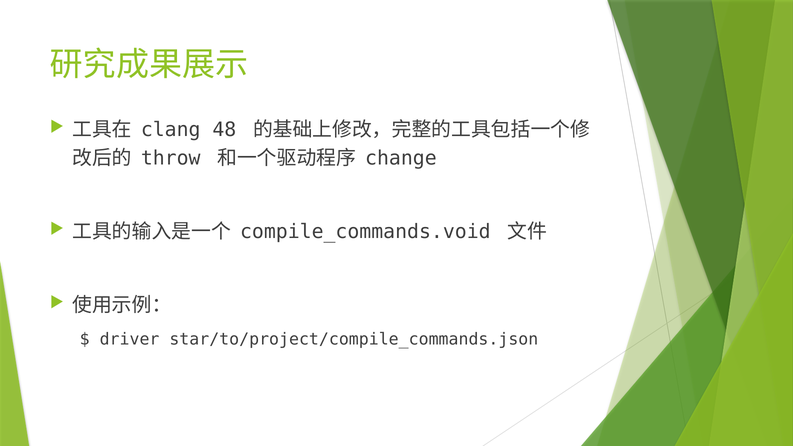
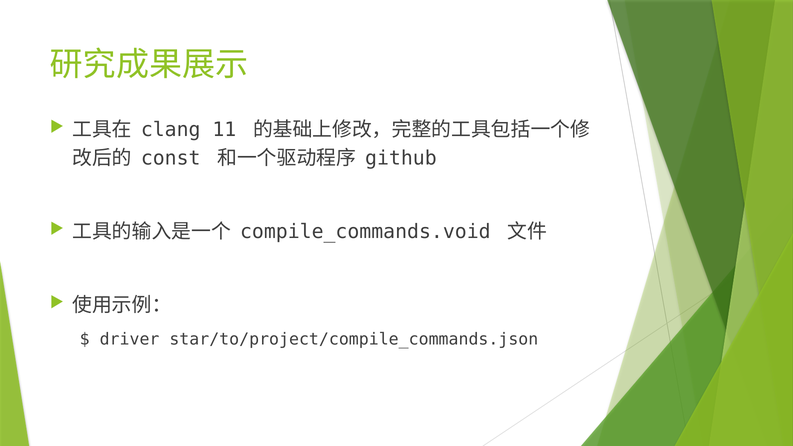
48: 48 -> 11 (224, 130)
throw: throw -> const (171, 158)
change: change -> github (401, 158)
